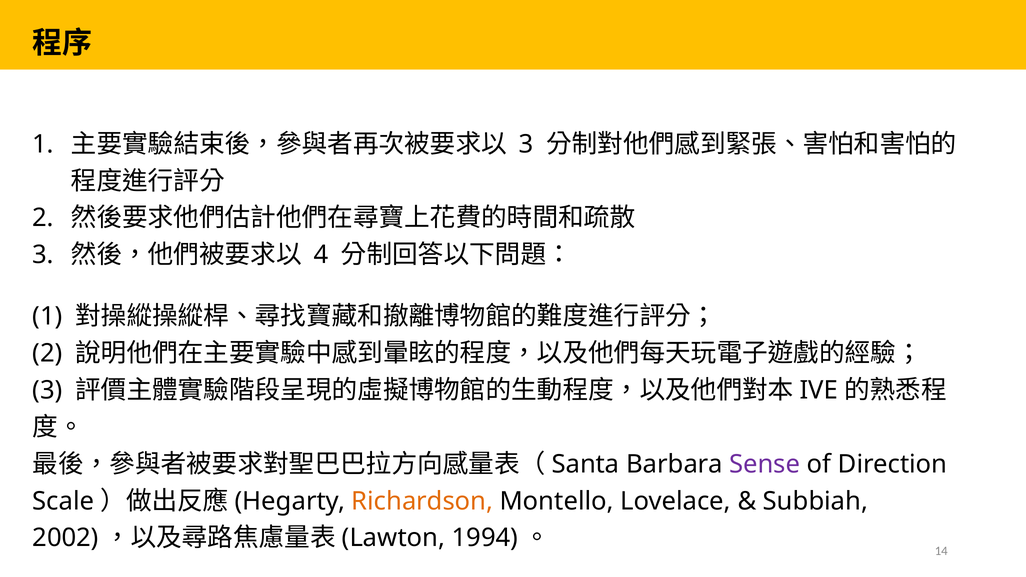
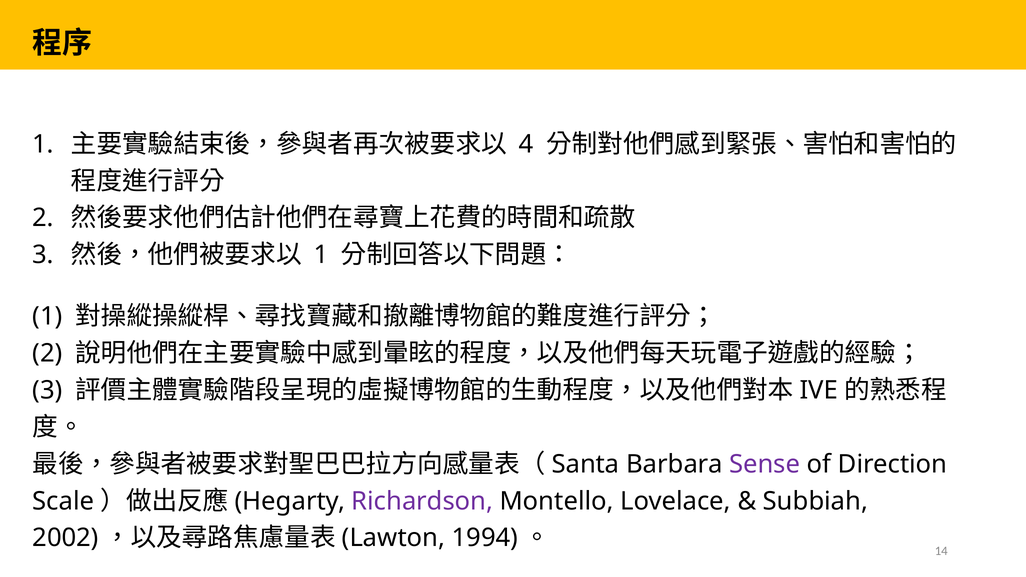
3: 3 -> 4 (526, 144)
4: 4 -> 1 (321, 255)
Richardson colour: orange -> purple (422, 501)
